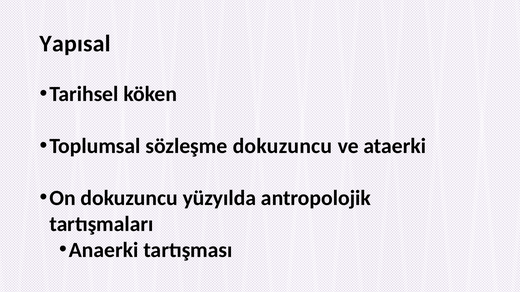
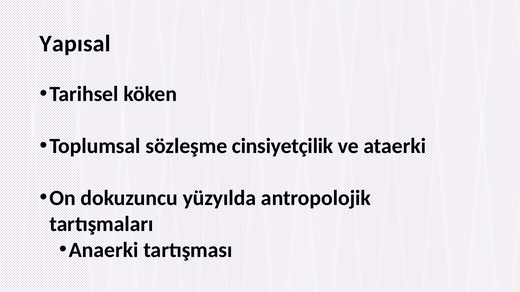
sözleşme dokuzuncu: dokuzuncu -> cinsiyetçilik (283, 146)
